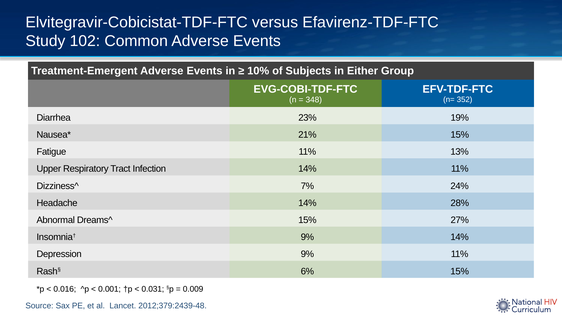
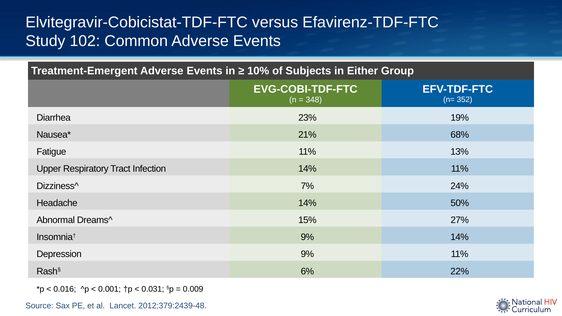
21% 15%: 15% -> 68% (460, 135)
28%: 28% -> 50% (460, 203)
6% 15%: 15% -> 22% (460, 271)
